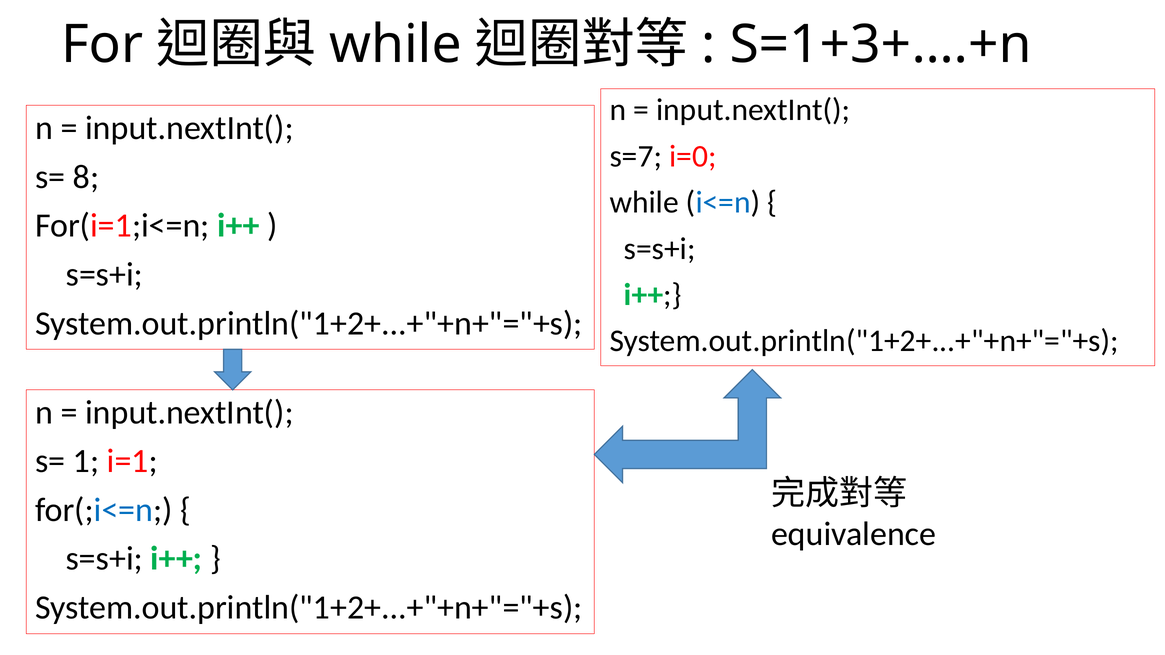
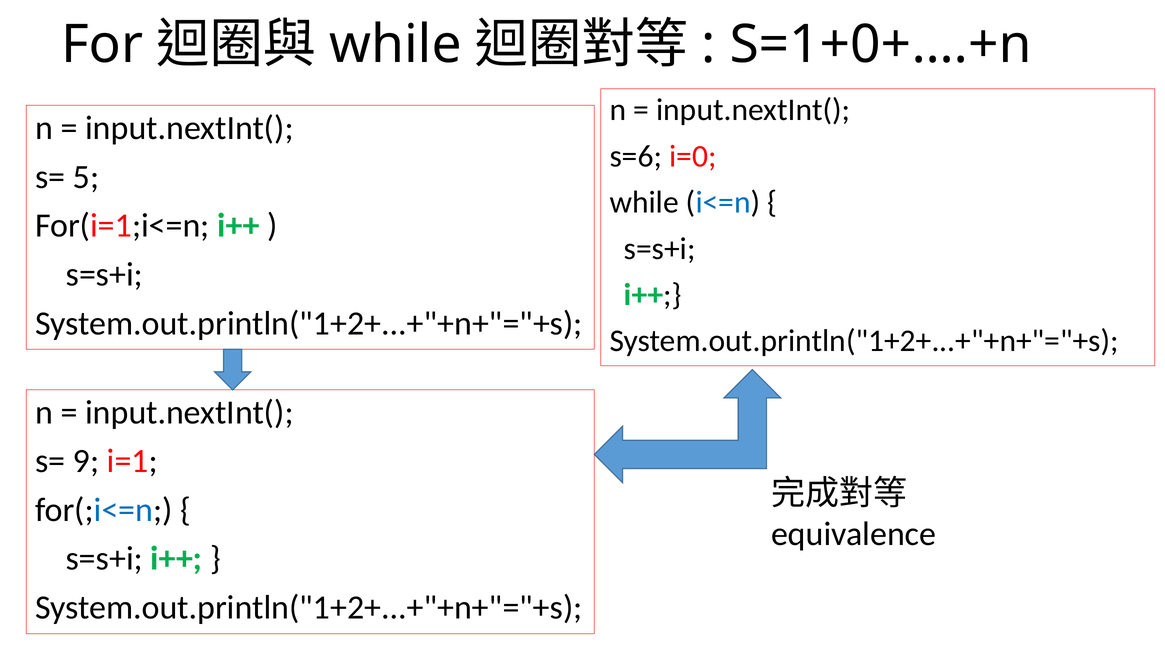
S=1+3+….+n: S=1+3+….+n -> S=1+0+….+n (881, 45)
s=7: s=7 -> s=6 (636, 156)
8: 8 -> 5 (86, 177)
1: 1 -> 9 (86, 461)
